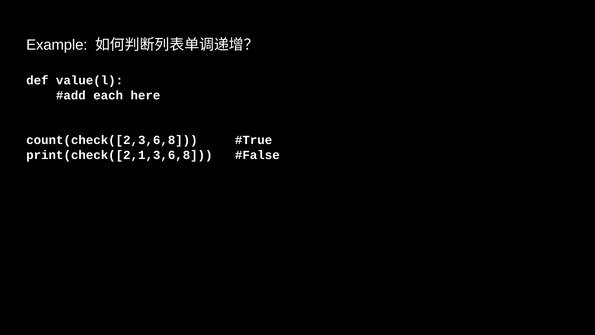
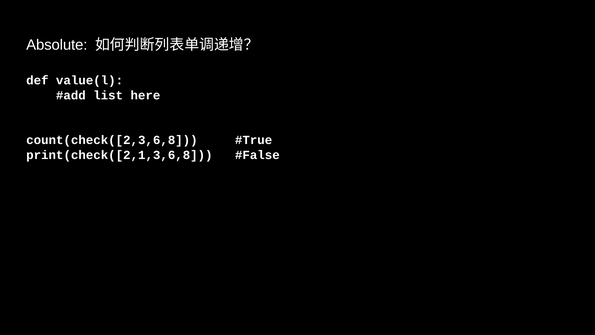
Example: Example -> Absolute (57, 45)
each: each -> list (108, 95)
